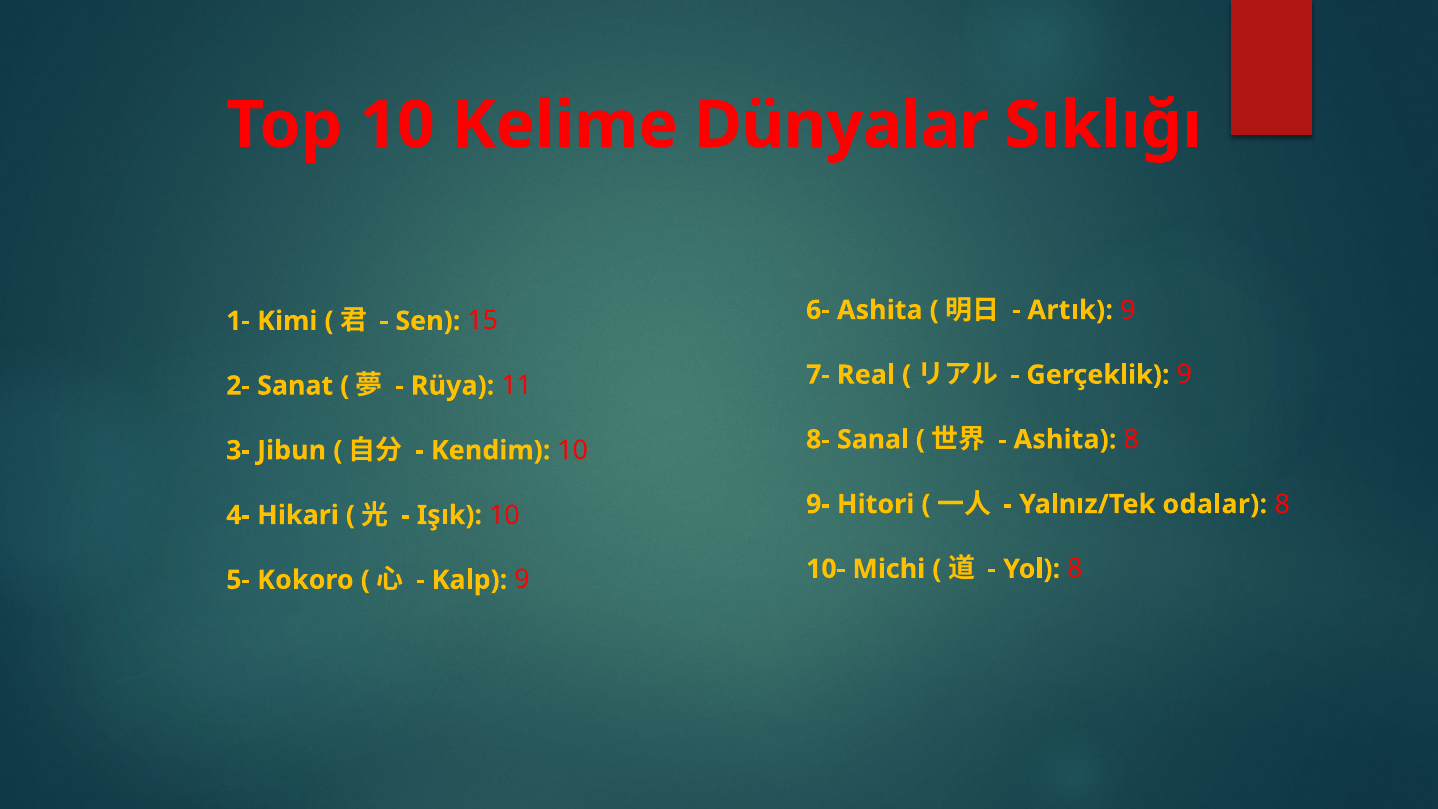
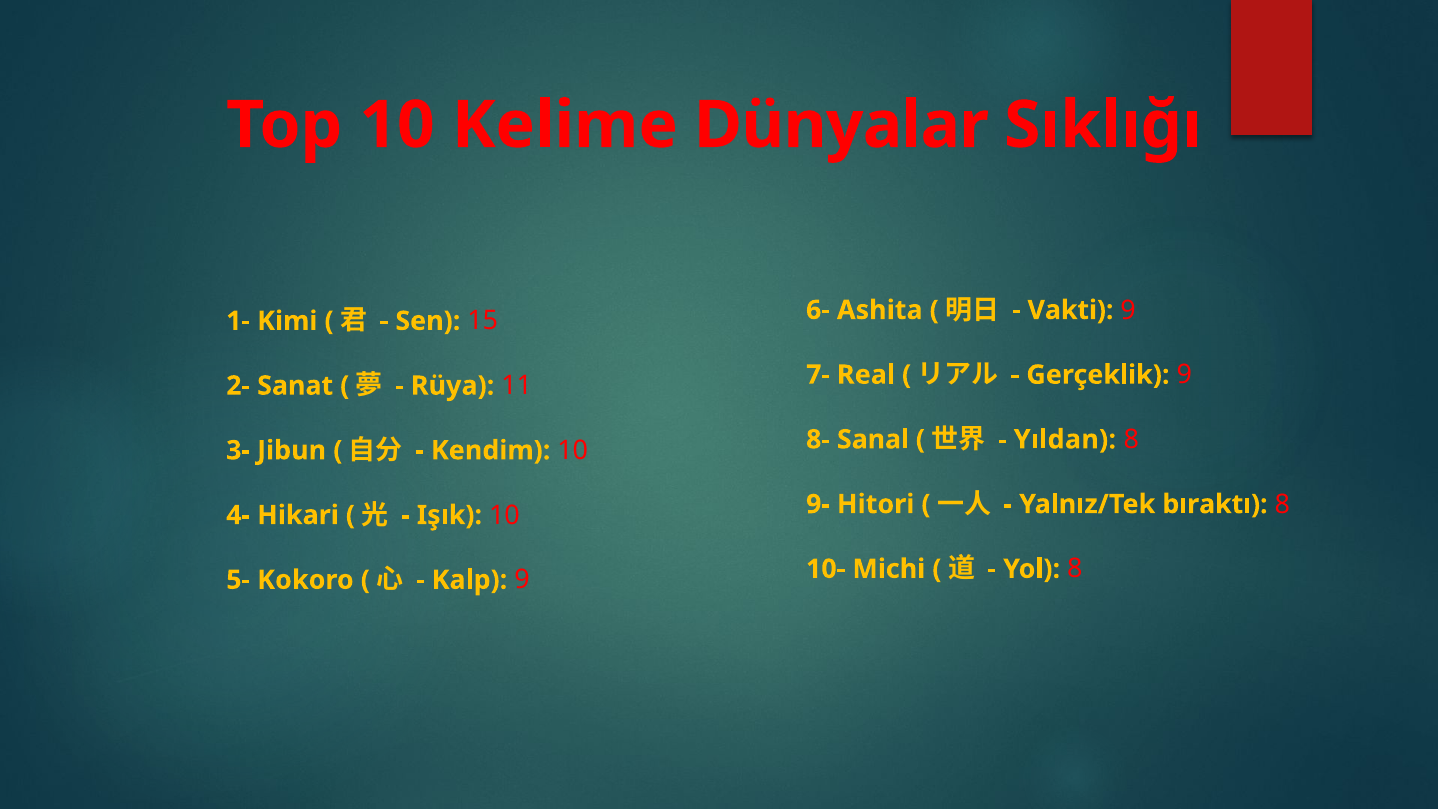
Artık: Artık -> Vakti (1070, 310)
Ashita: Ashita -> Yıldan (1065, 439)
odalar: odalar -> bıraktı (1215, 504)
